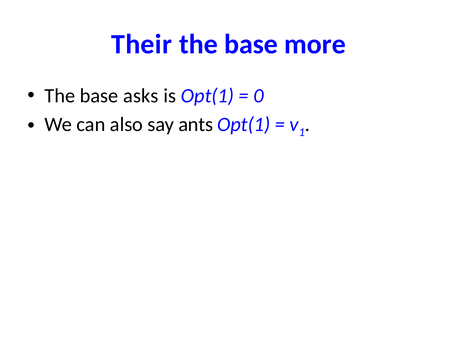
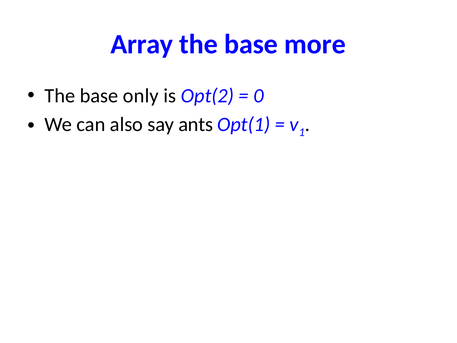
Their: Their -> Array (142, 44)
asks: asks -> only (141, 96)
is Opt(1: Opt(1 -> Opt(2 (208, 96)
